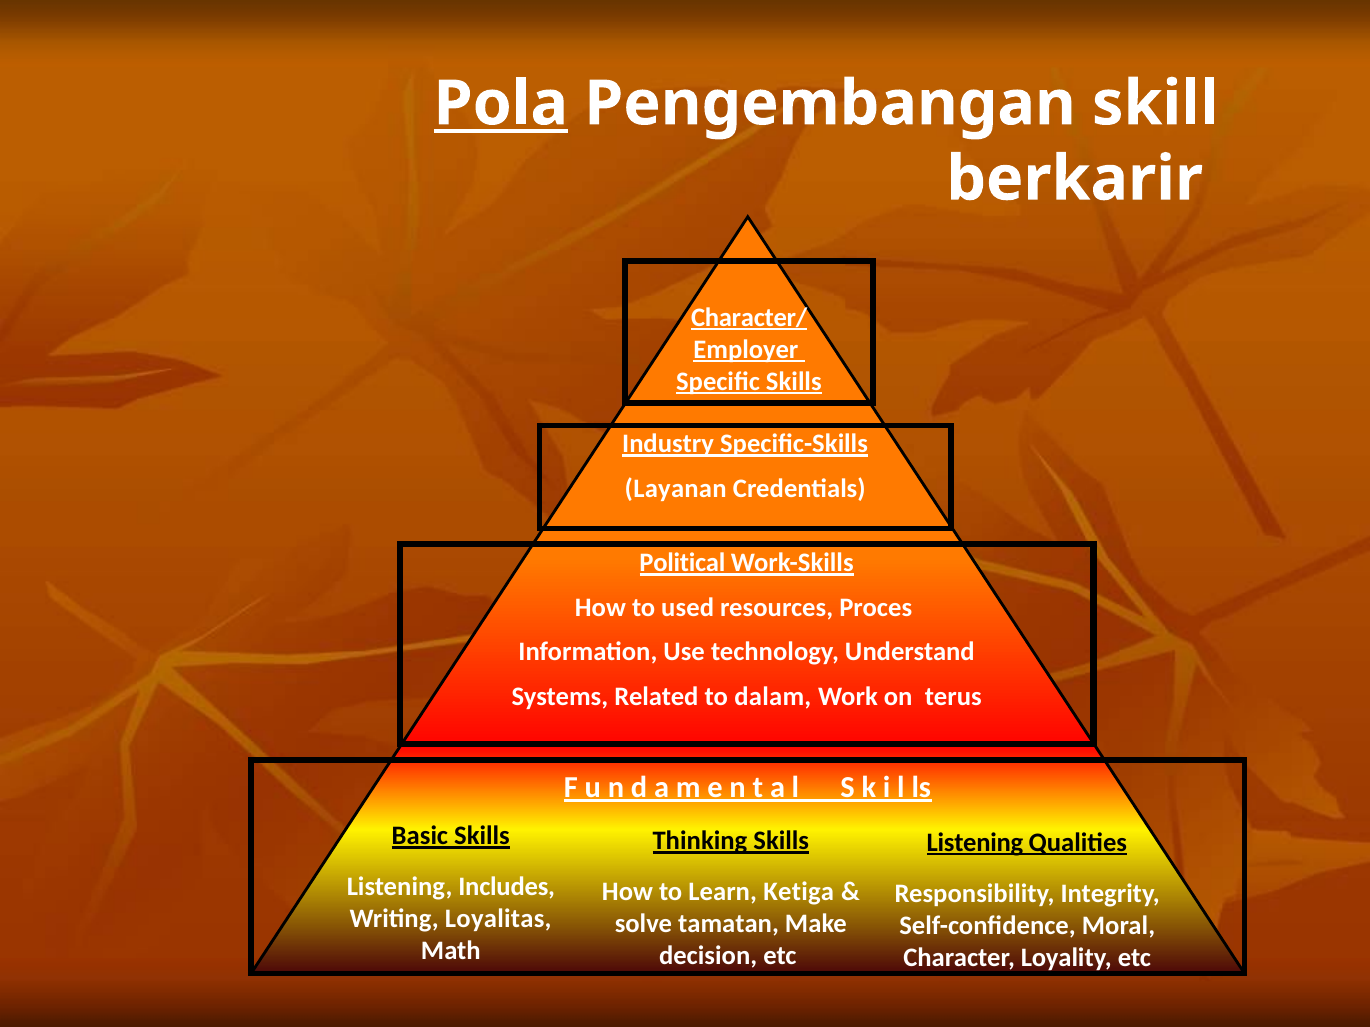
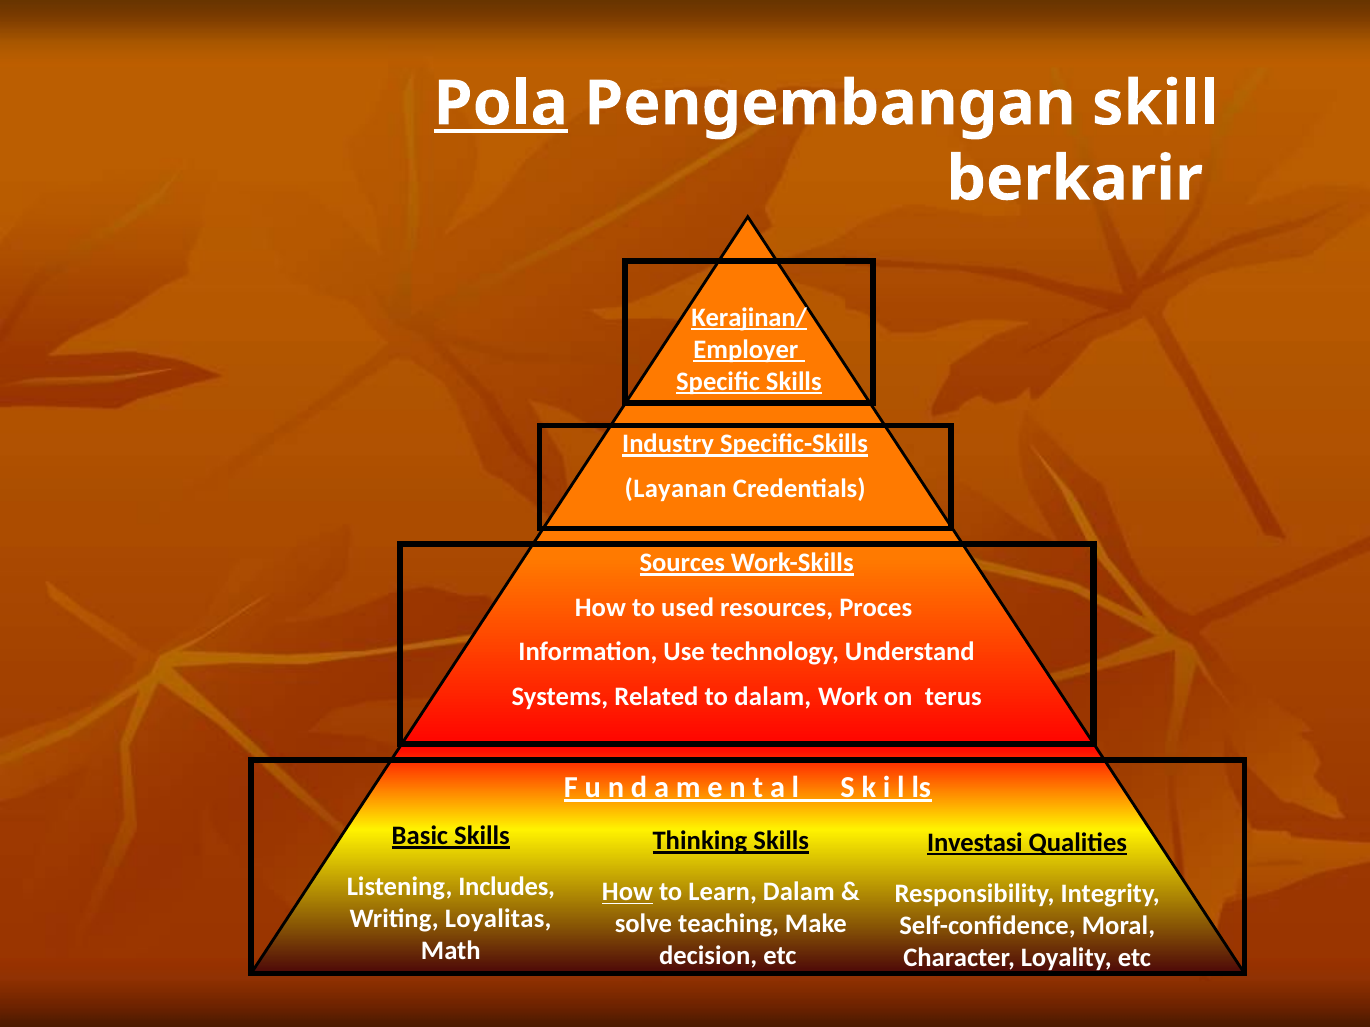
Character/: Character/ -> Kerajinan/ (749, 318)
Political: Political -> Sources (682, 563)
Listening: Listening -> Investasi (975, 843)
How underline: none -> present (627, 892)
Learn Ketiga: Ketiga -> Dalam (799, 892)
tamatan: tamatan -> teaching (729, 924)
